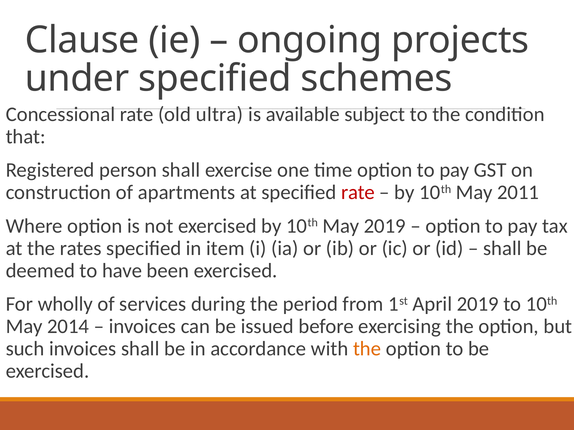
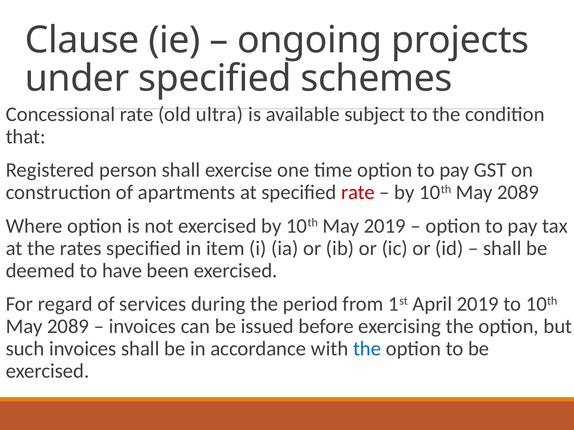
by 10th May 2011: 2011 -> 2089 (518, 193)
wholly: wholly -> regard (65, 304)
2014: 2014 -> 2089 (68, 327)
the colour: orange -> blue (367, 349)
